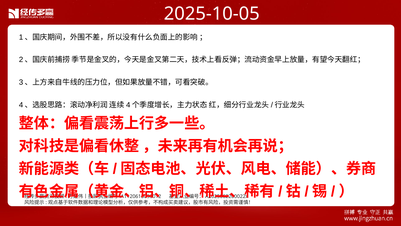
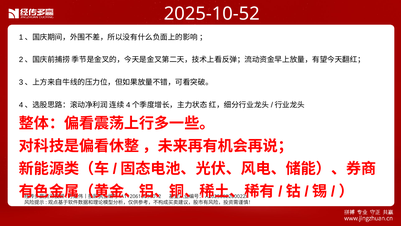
2025-10-05: 2025-10-05 -> 2025-10-52 (212, 14)
